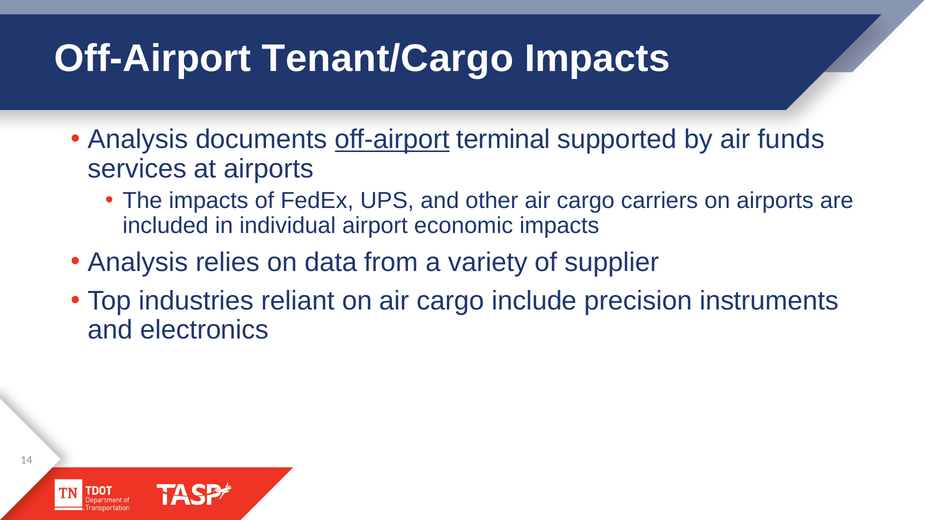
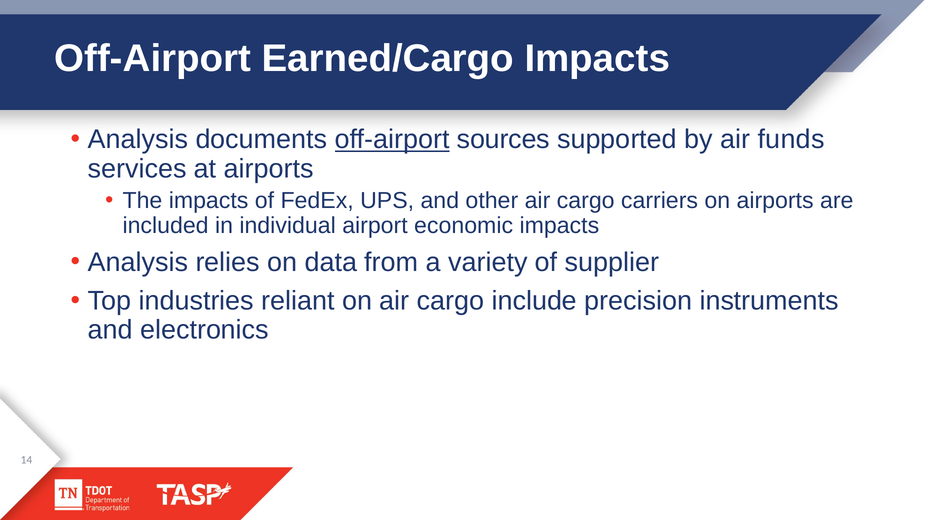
Tenant/Cargo: Tenant/Cargo -> Earned/Cargo (388, 59)
terminal: terminal -> sources (503, 140)
